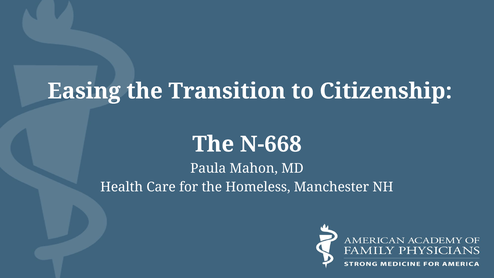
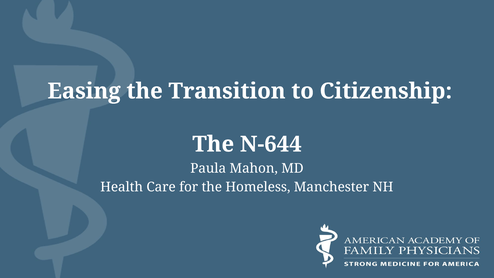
N-668: N-668 -> N-644 (271, 144)
